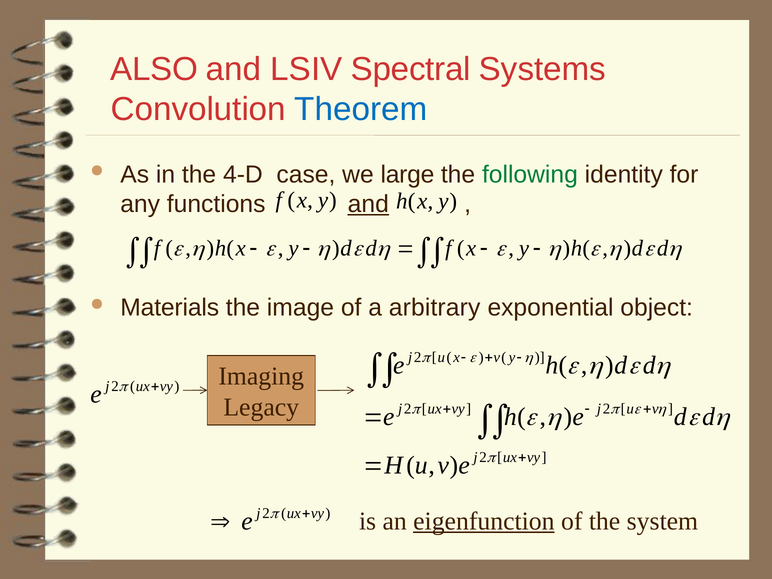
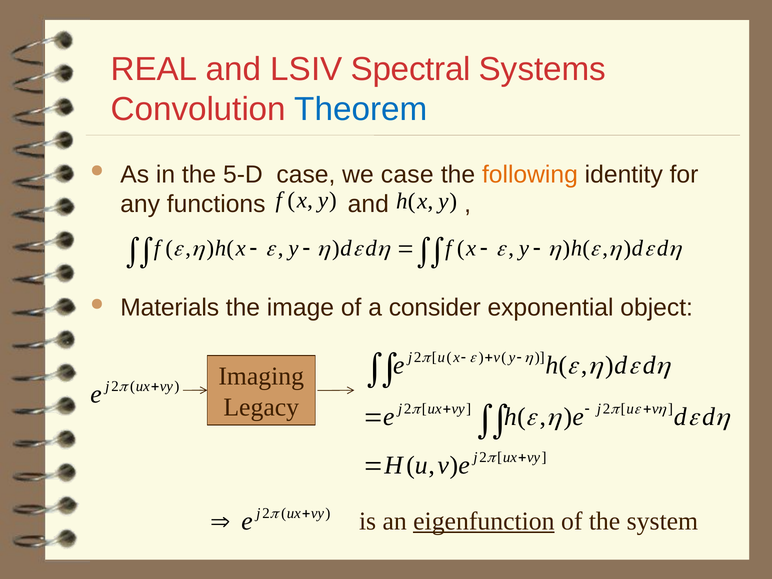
ALSO: ALSO -> REAL (154, 69)
4-D: 4-D -> 5-D (243, 175)
we large: large -> case (407, 175)
following colour: green -> orange (530, 175)
and underline: present -> none (368, 204)
arbitrary: arbitrary -> consider (435, 308)
